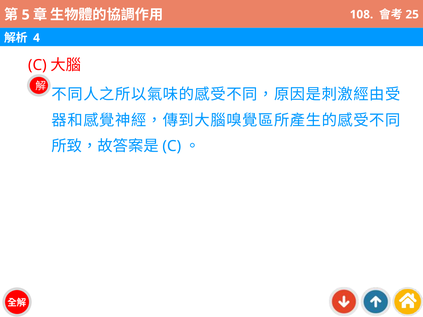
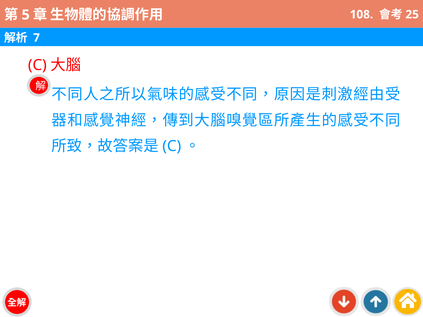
4: 4 -> 7 (36, 38)
